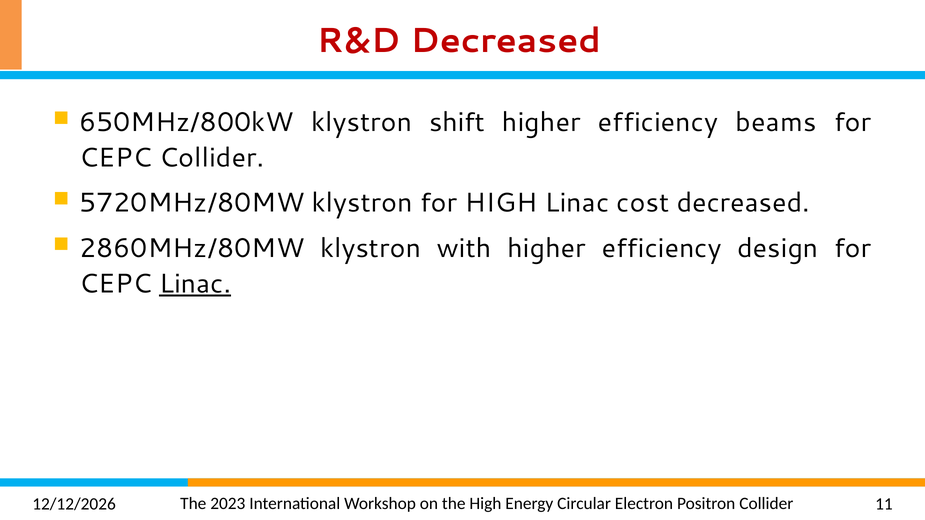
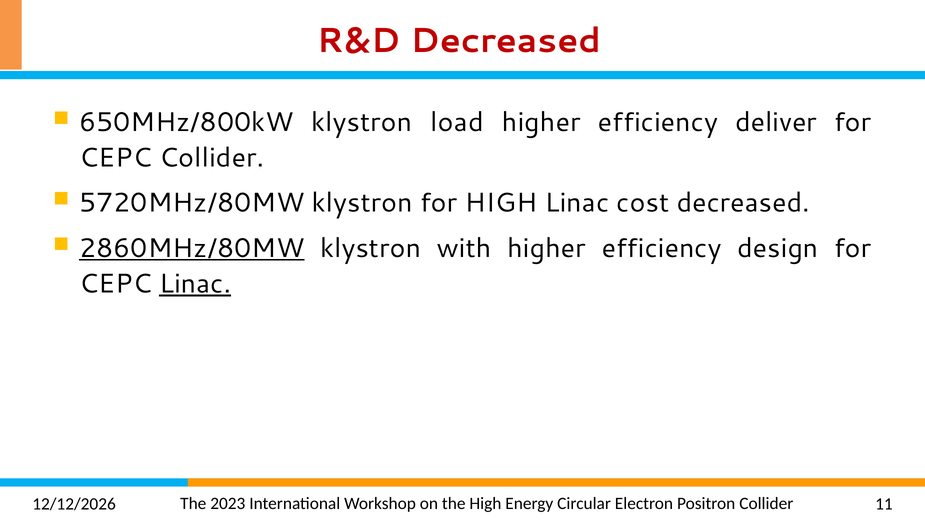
shift: shift -> load (457, 122)
beams: beams -> deliver (776, 122)
2860MHz/80MW underline: none -> present (192, 248)
